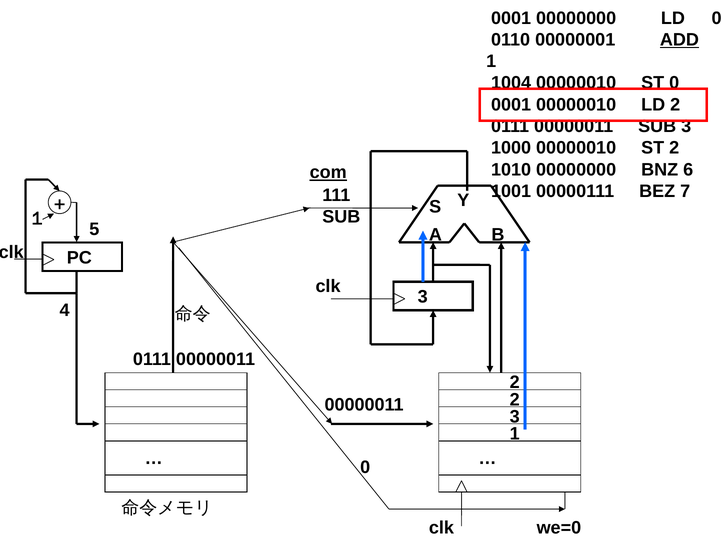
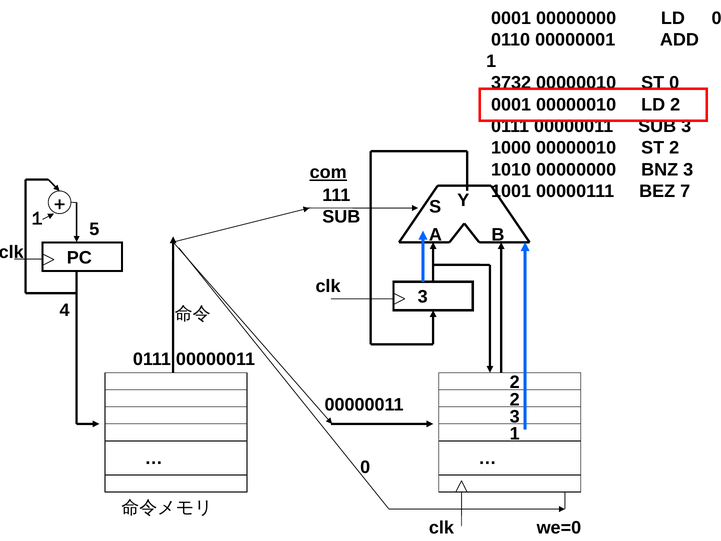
ADD underline: present -> none (679, 40)
1004: 1004 -> 3732 (511, 83)
BNZ 6: 6 -> 3 (688, 169)
